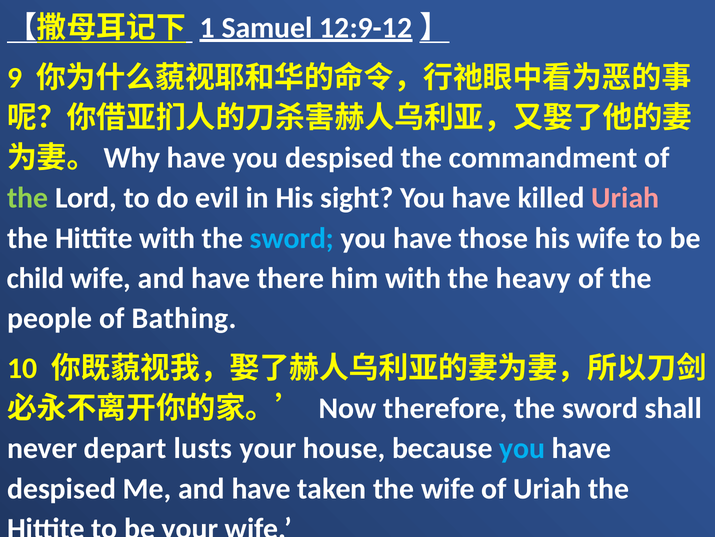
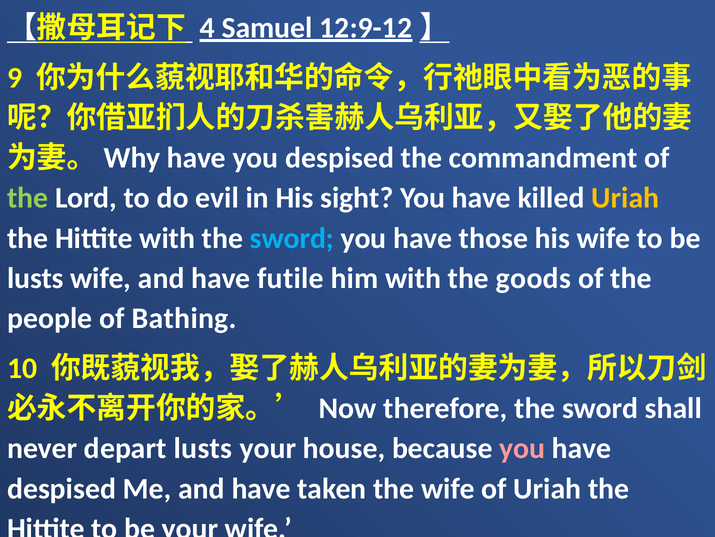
1: 1 -> 4 (207, 28)
Uriah colour: pink -> yellow (625, 198)
child: child -> lusts (35, 278)
there: there -> futile (290, 278)
heavy: heavy -> goods (533, 278)
you colour: light blue -> pink (522, 448)
